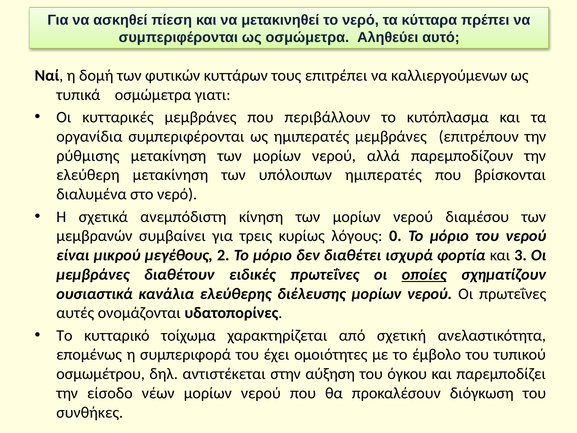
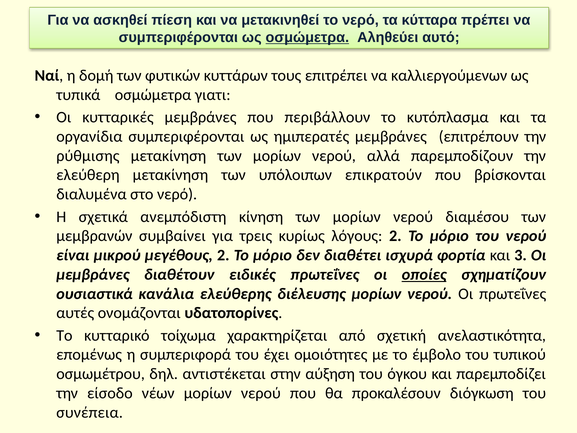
οσμώμετρα underline: none -> present (307, 37)
υπόλοιπων ημιπερατές: ημιπερατές -> επικρατούν (383, 175)
λόγους 0: 0 -> 2 (395, 236)
συνθήκες: συνθήκες -> συνέπεια (90, 412)
